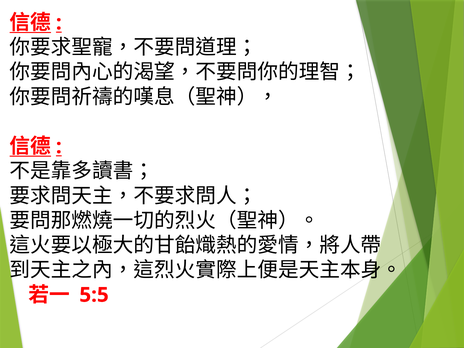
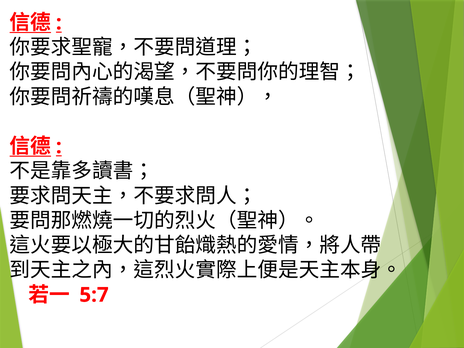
5:5: 5:5 -> 5:7 (94, 295)
